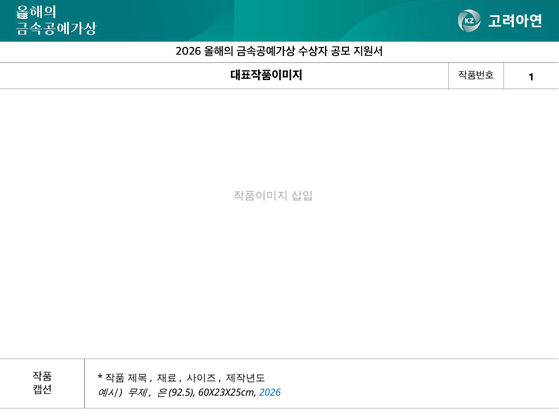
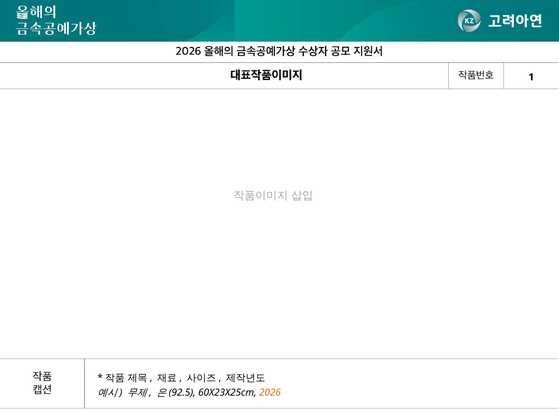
2026 colour: blue -> orange (270, 393)
